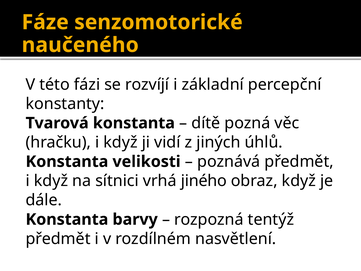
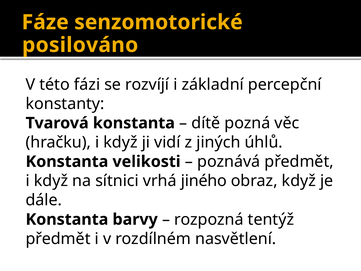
naučeného: naučeného -> posilováno (80, 45)
